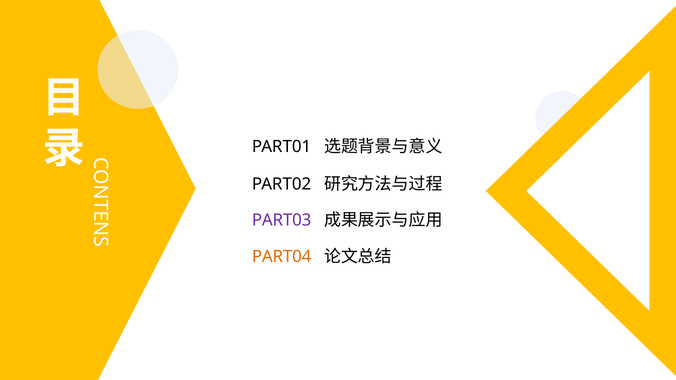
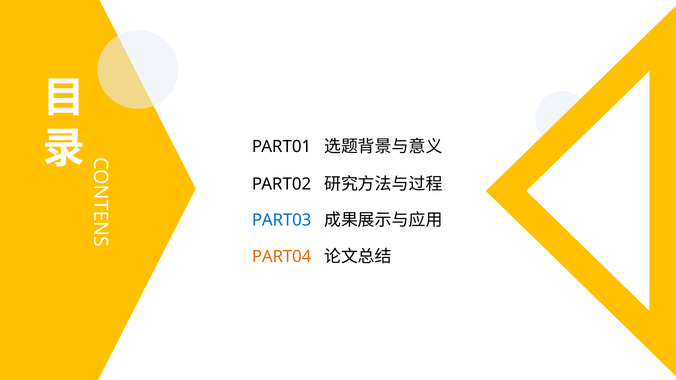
PART03 colour: purple -> blue (282, 220)
